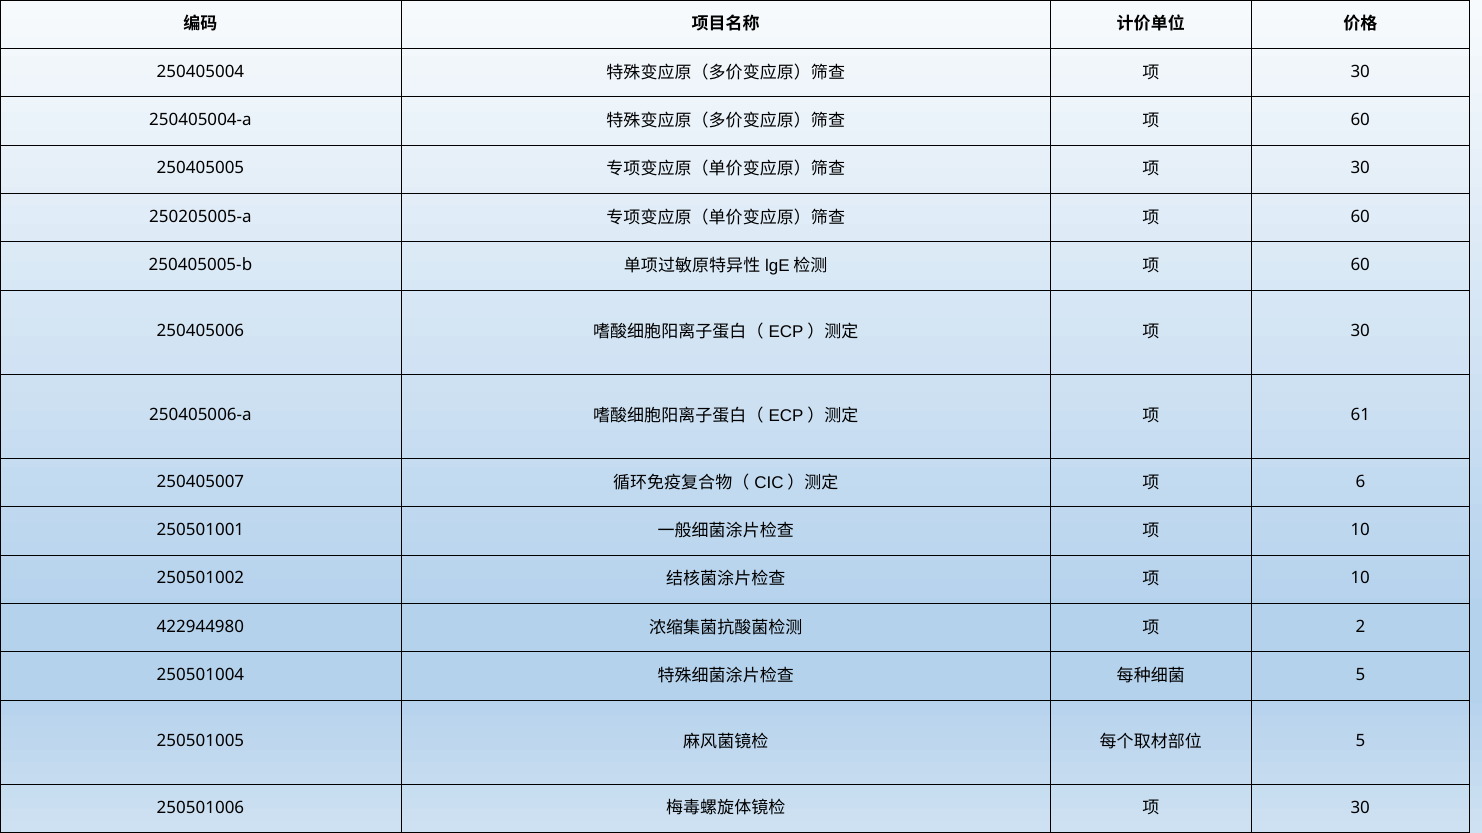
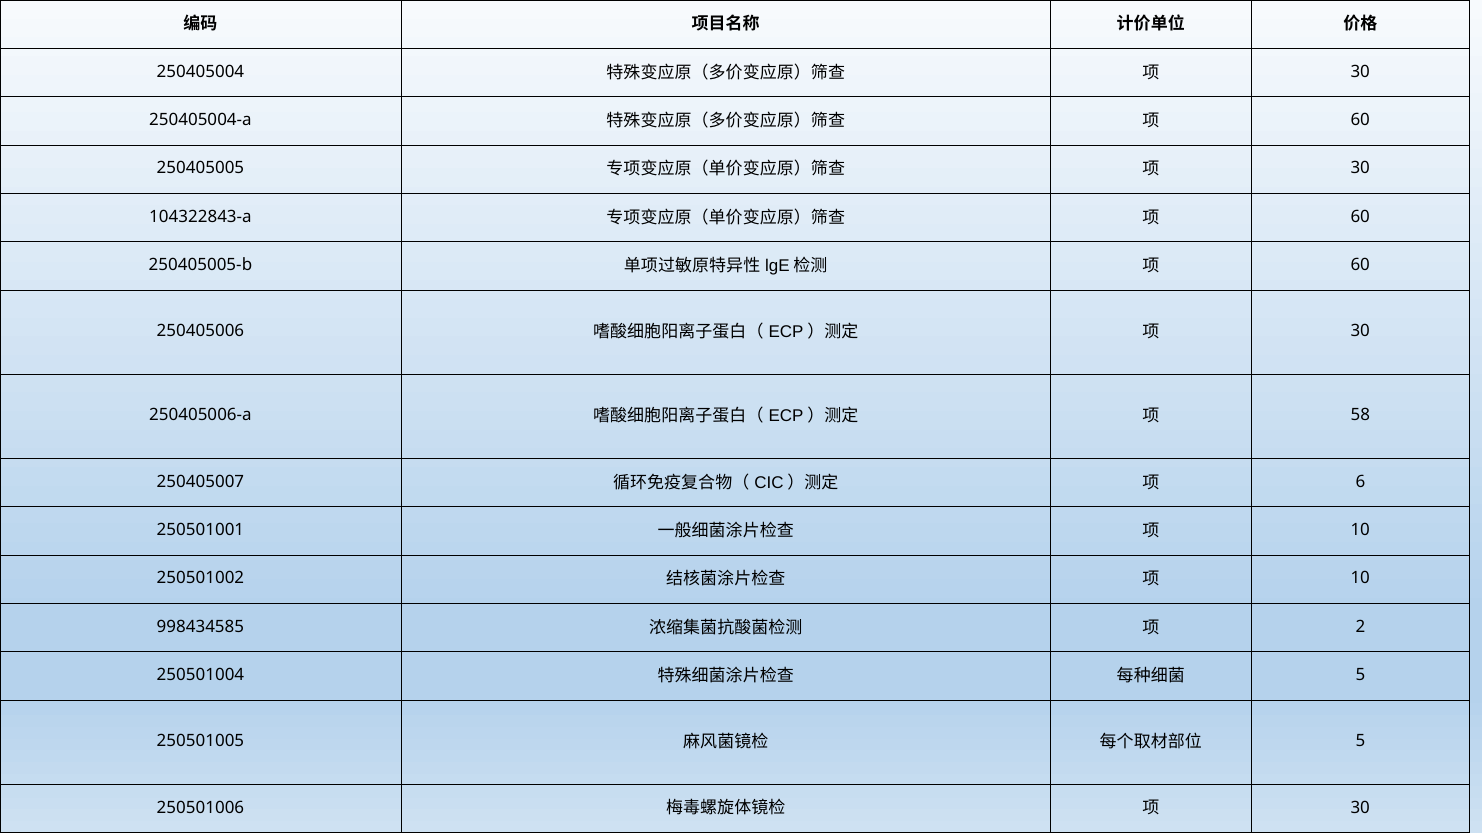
250205005-a: 250205005-a -> 104322843-a (200, 217)
61: 61 -> 58 (1360, 416)
422944980: 422944980 -> 998434585 (200, 627)
